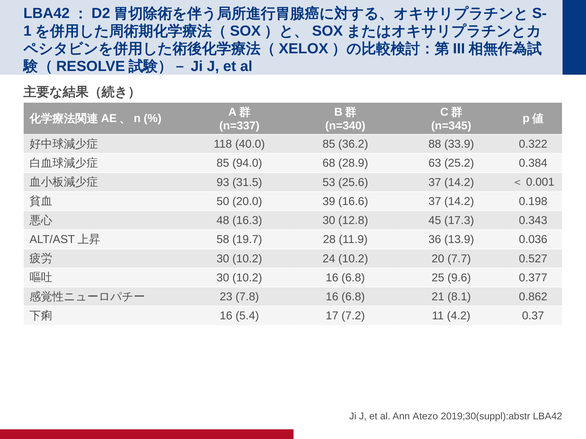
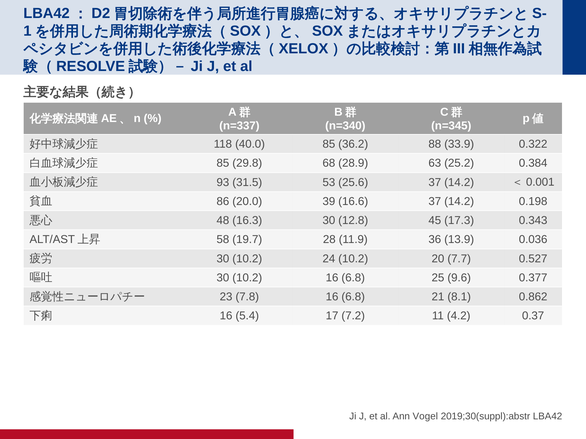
94.0: 94.0 -> 29.8 (247, 163)
50: 50 -> 86 (223, 202)
Atezo: Atezo -> Vogel (425, 417)
